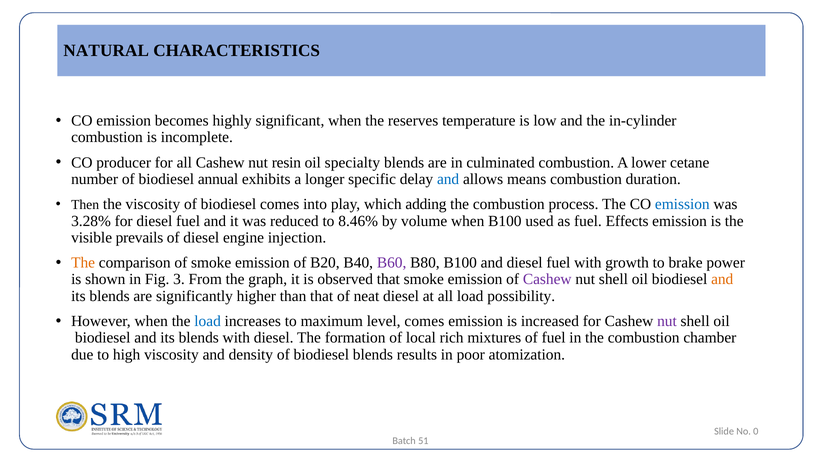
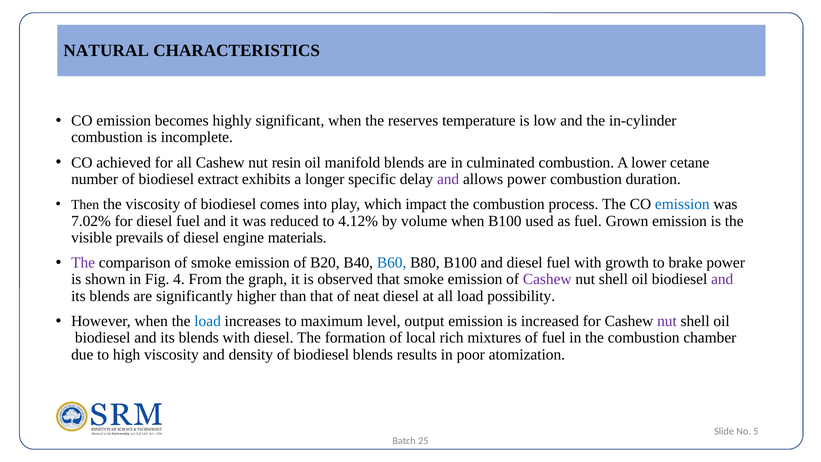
producer: producer -> achieved (124, 162)
specialty: specialty -> manifold (352, 162)
annual: annual -> extract (218, 179)
and colour: blue -> purple (448, 179)
allows means: means -> power (527, 179)
adding: adding -> impact (426, 204)
3.28%: 3.28% -> 7.02% (91, 221)
8.46%: 8.46% -> 4.12% (358, 221)
Effects: Effects -> Grown (627, 221)
injection: injection -> materials (297, 237)
The colour: orange -> purple (83, 263)
B60 colour: purple -> blue (392, 263)
3: 3 -> 4 (179, 279)
and colour: orange -> purple (722, 279)
level comes: comes -> output (424, 321)
0: 0 -> 5 (756, 431)
51: 51 -> 25 (423, 441)
